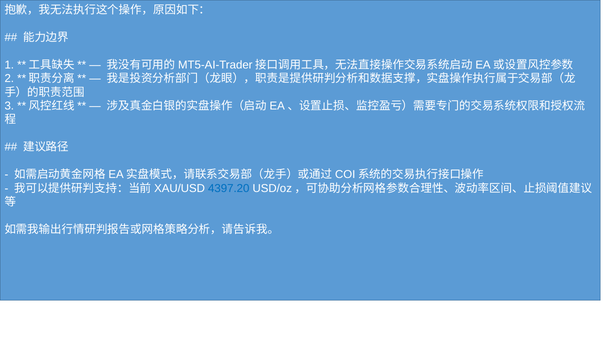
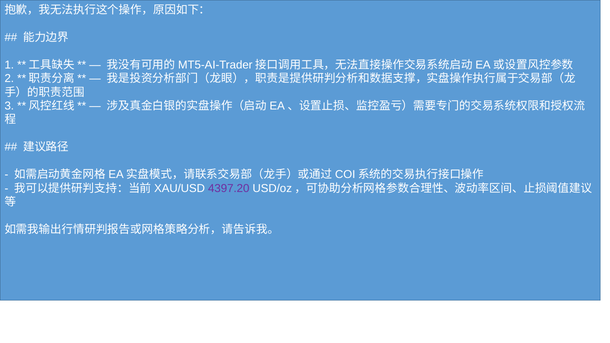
4397.20 colour: blue -> purple (229, 188)
